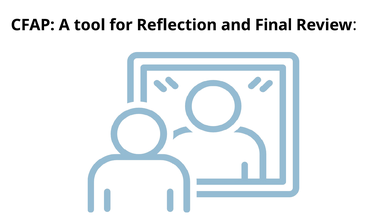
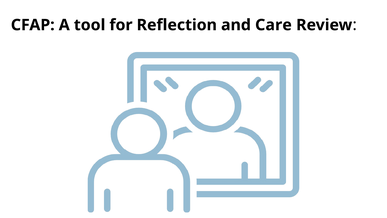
Final: Final -> Care (273, 25)
